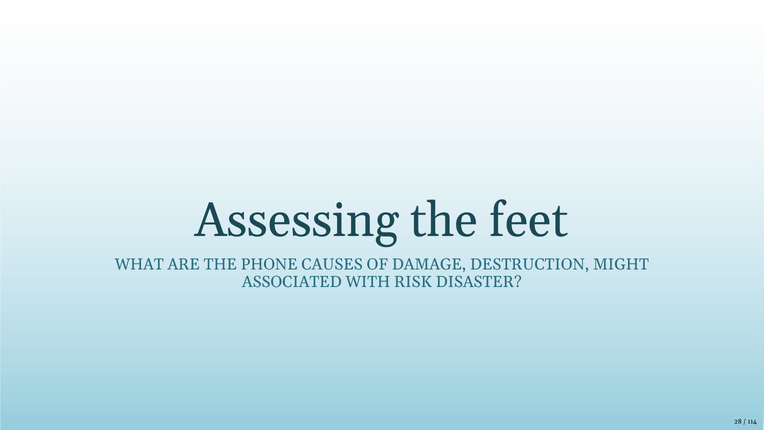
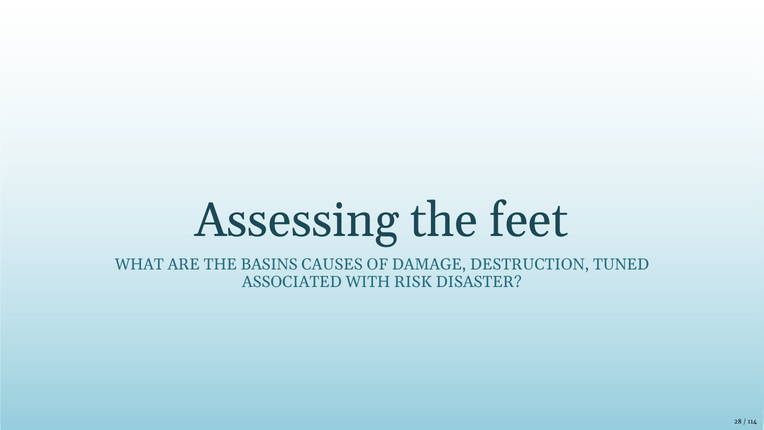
PHONE: PHONE -> BASINS (269, 264)
MIGHT: MIGHT -> TUNED (621, 264)
